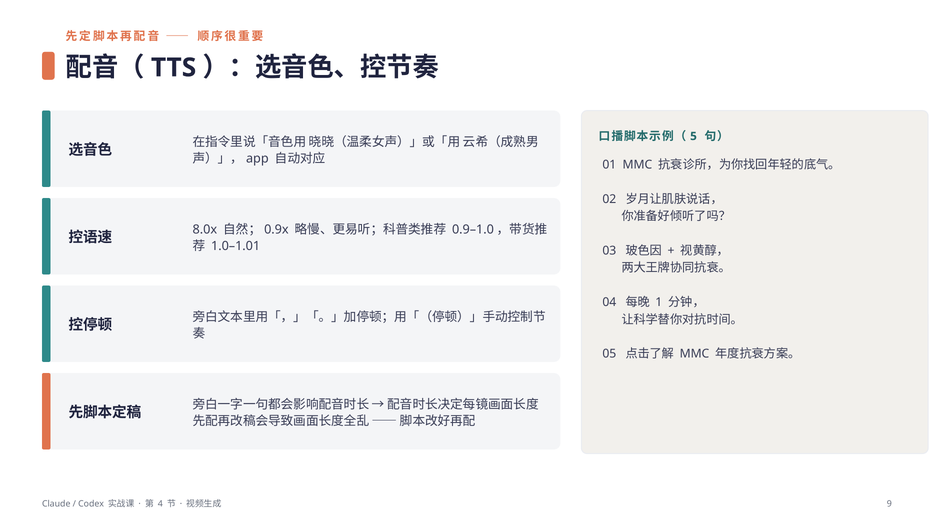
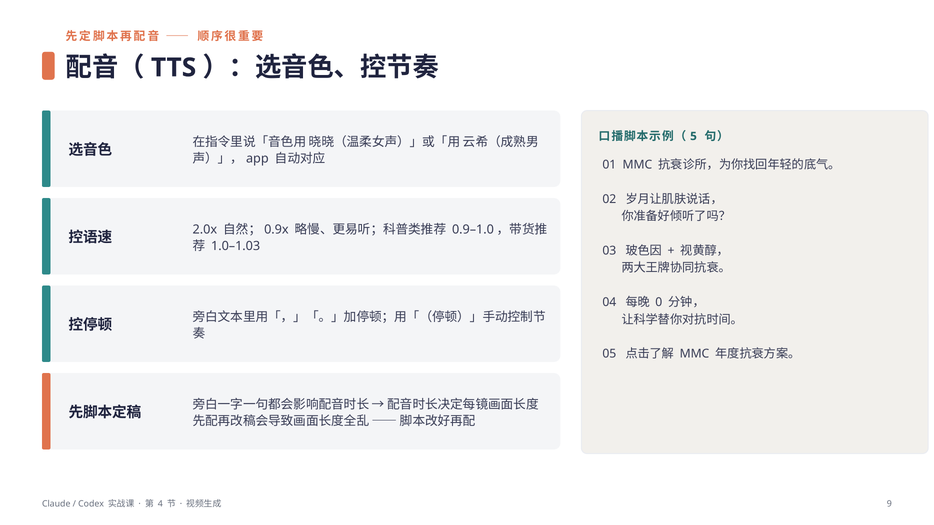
8.0x: 8.0x -> 2.0x (205, 230)
1.0–1.01: 1.0–1.01 -> 1.0–1.03 (236, 246)
1: 1 -> 0 (659, 303)
